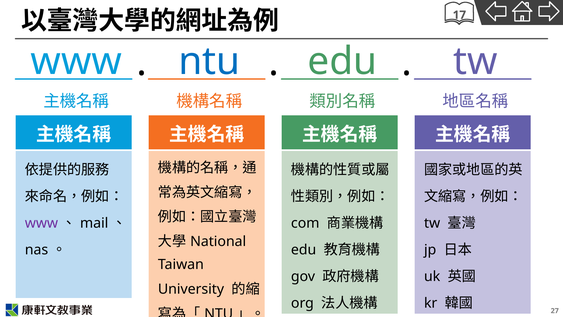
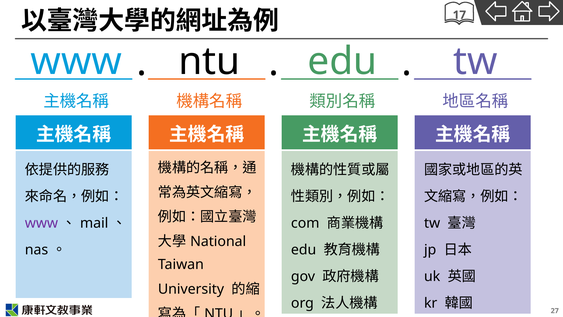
ntu colour: blue -> black (209, 61)
